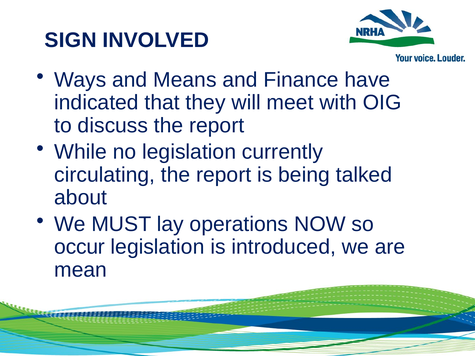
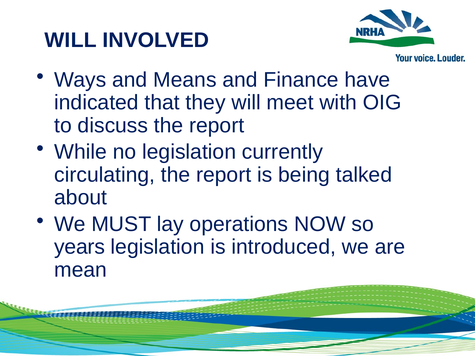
SIGN: SIGN -> WILL (71, 40)
occur: occur -> years (80, 247)
